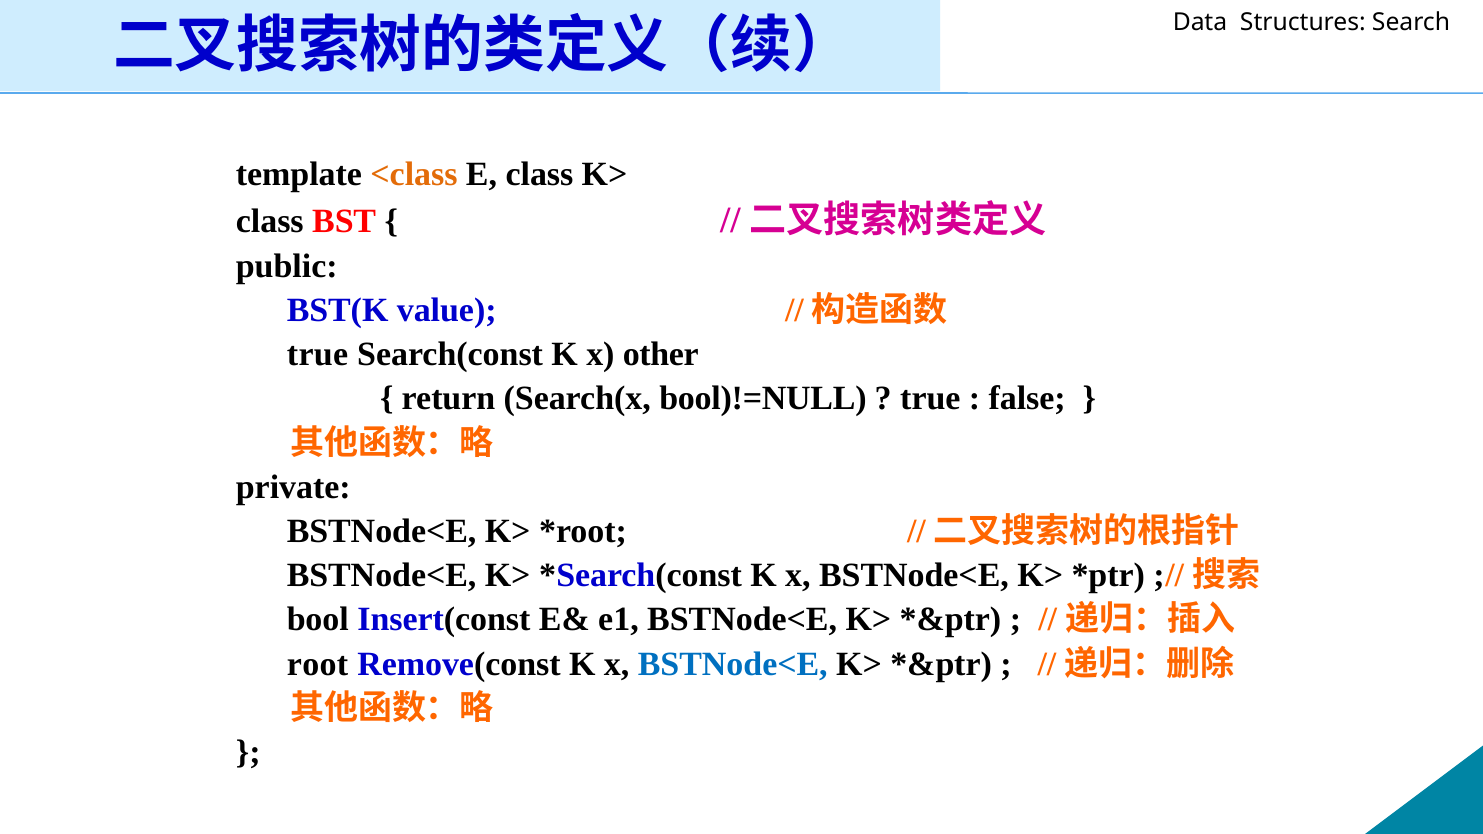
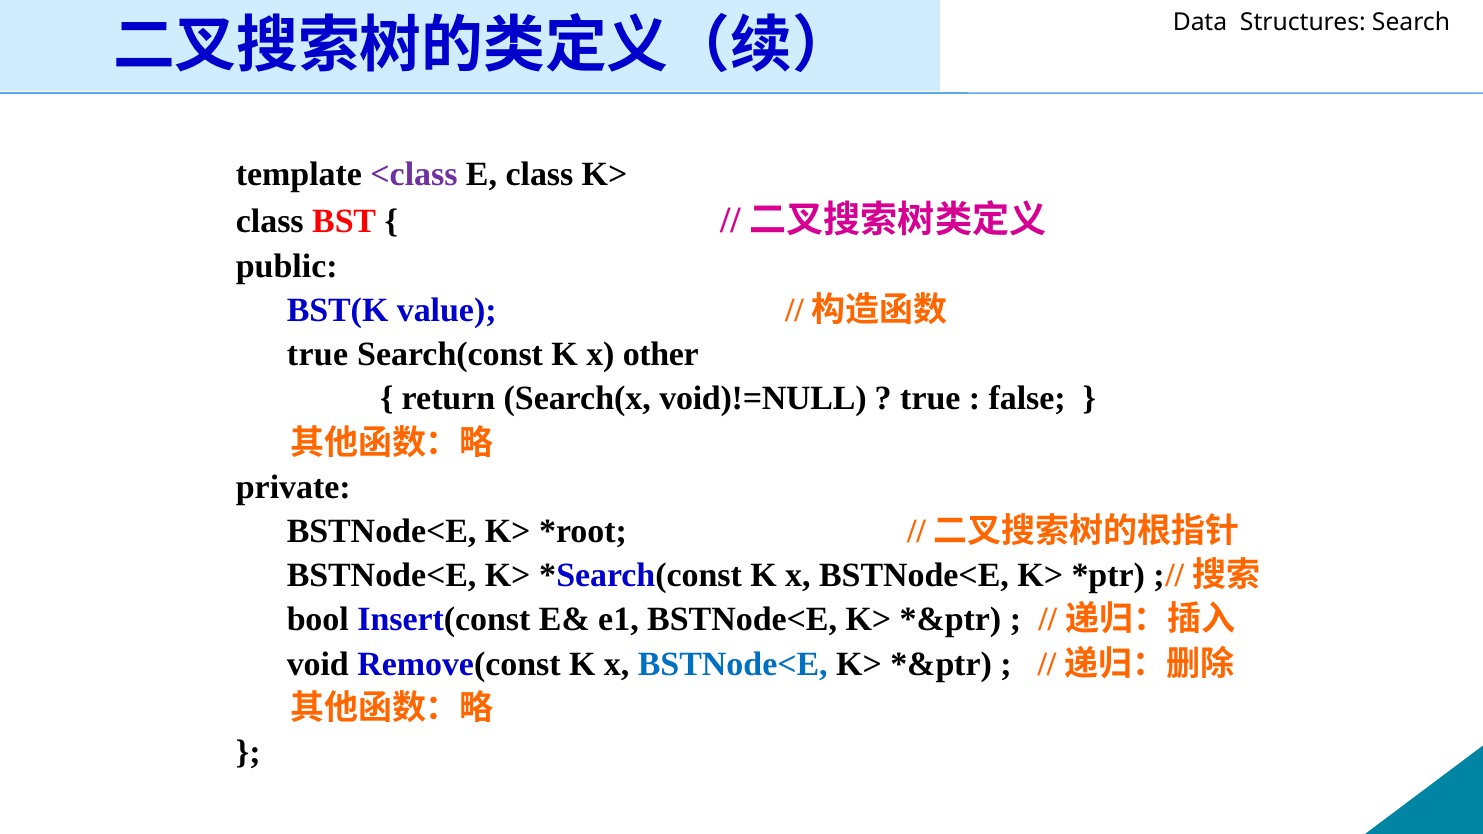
<class colour: orange -> purple (414, 174)
bool)!=NULL: bool)!=NULL -> void)!=NULL (763, 399)
root: root -> void (318, 664)
